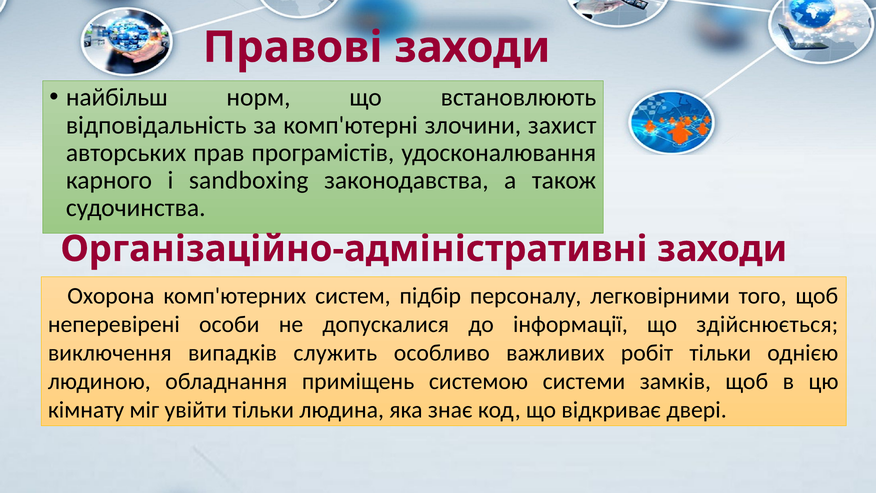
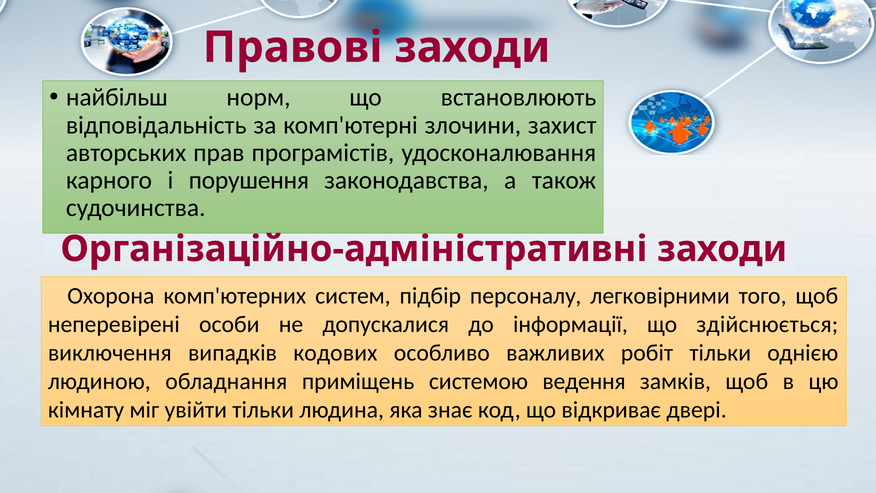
sandboxing: sandboxing -> порушення (249, 180)
служить: служить -> кодових (335, 353)
системи: системи -> ведення (584, 381)
